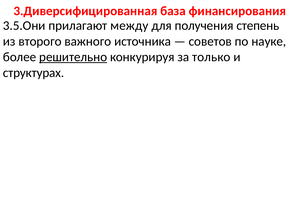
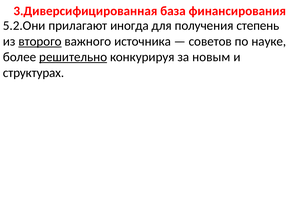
3.5.Они: 3.5.Они -> 5.2.Они (24, 26)
между: между -> иногда (129, 26)
второго underline: none -> present (40, 41)
только: только -> новым (211, 57)
